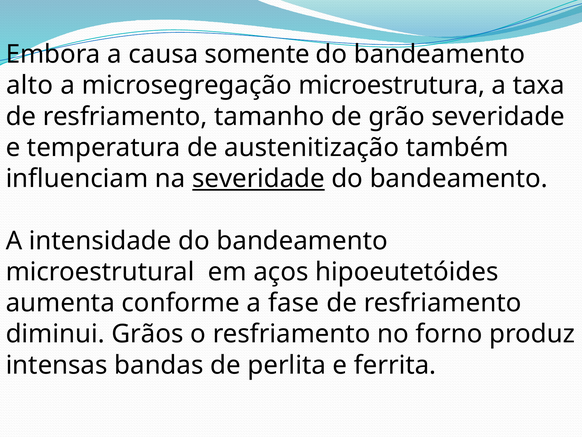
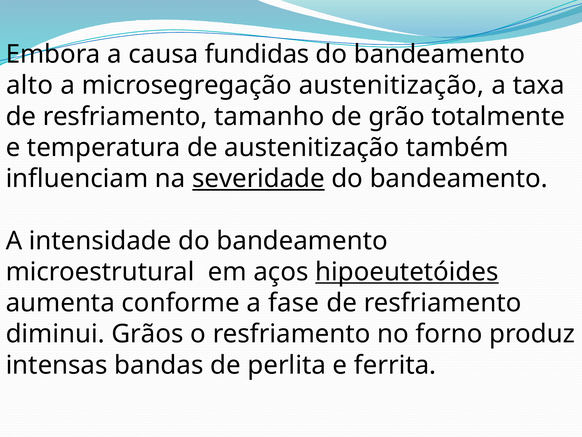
somente: somente -> fundidas (257, 54)
microsegregação microestrutura: microestrutura -> austenitização (392, 85)
grão severidade: severidade -> totalmente (498, 116)
hipoeutetóides underline: none -> present (407, 272)
